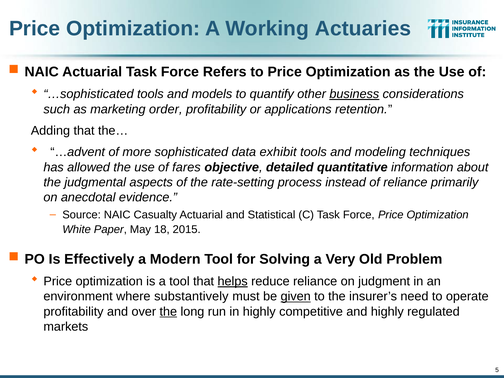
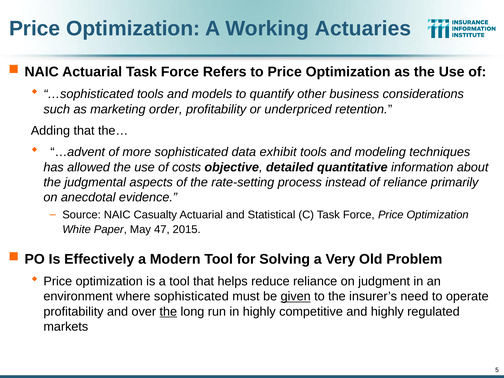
business underline: present -> none (354, 94)
applications: applications -> underpriced (298, 109)
fares: fares -> costs (187, 167)
18: 18 -> 47 (162, 230)
helps underline: present -> none (233, 281)
where substantively: substantively -> sophisticated (191, 296)
